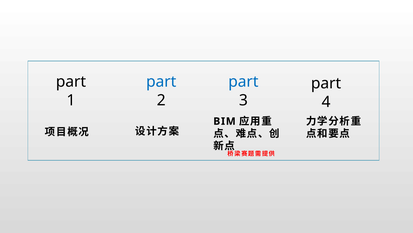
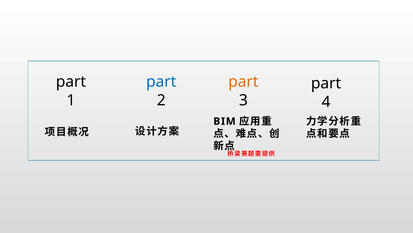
part colour: blue -> orange (243, 82)
